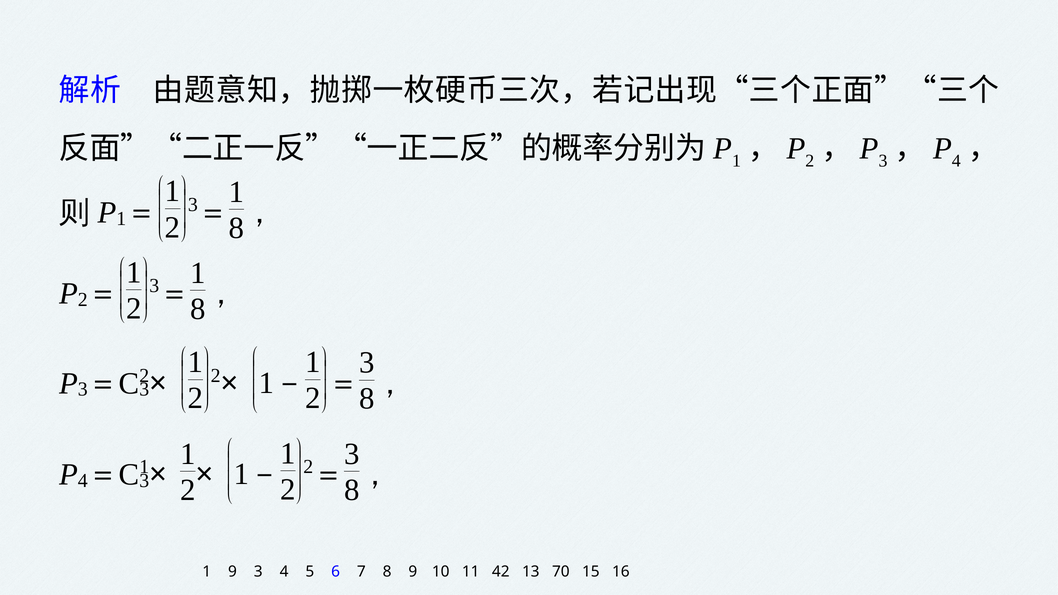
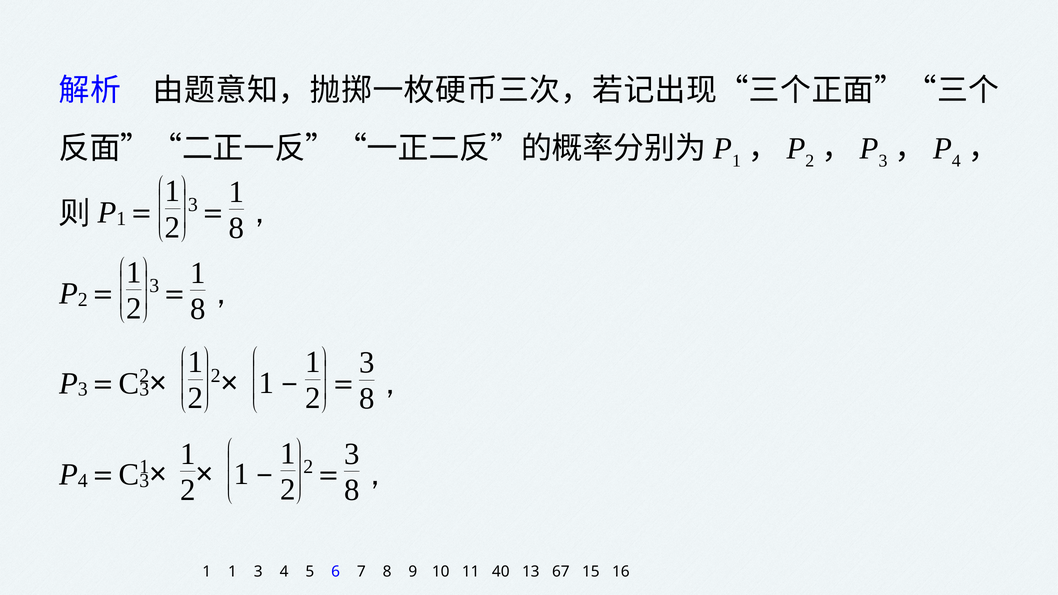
1 9: 9 -> 1 (232, 572)
42: 42 -> 40 (501, 572)
70: 70 -> 67 (561, 572)
